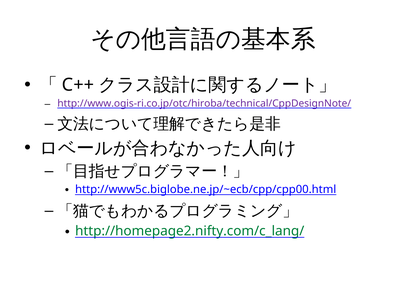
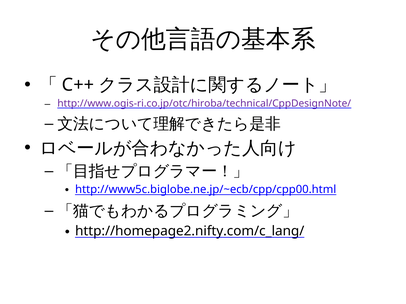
http://homepage2.nifty.com/c_lang/ colour: green -> black (190, 232)
